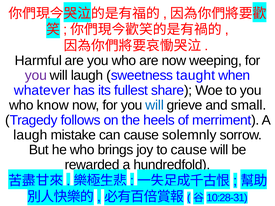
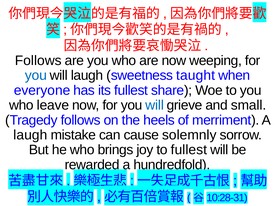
Harmful: Harmful -> Follows (38, 61)
you colour: purple -> blue (36, 76)
whatever: whatever -> everyone (42, 90)
know: know -> leave (53, 105)
to cause: cause -> fullest (189, 150)
